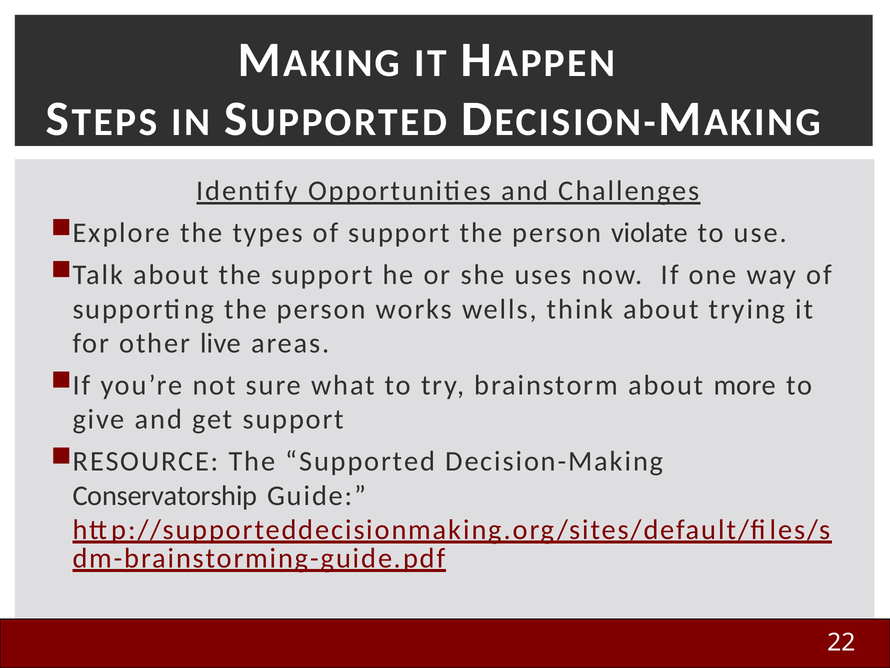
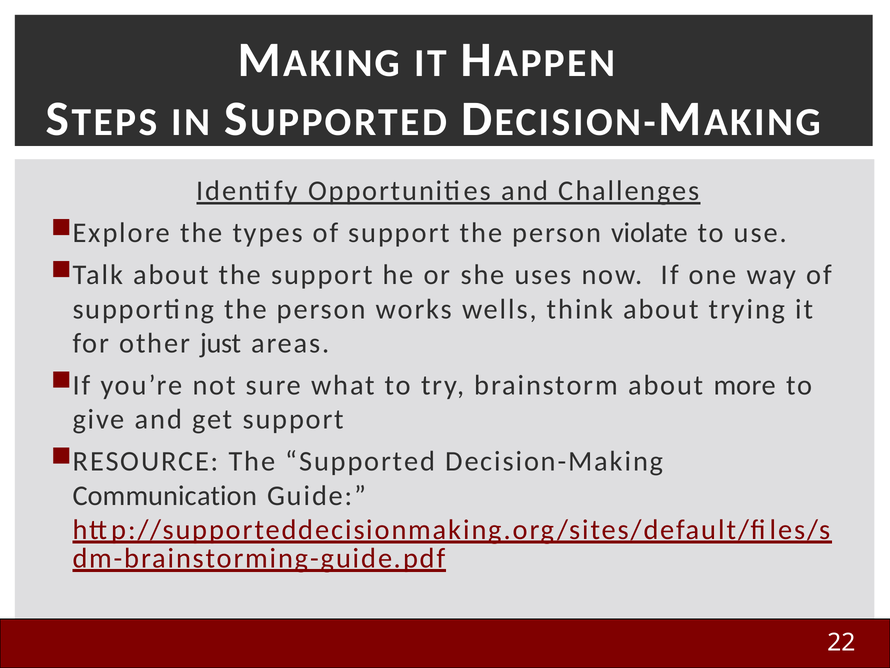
live: live -> just (221, 343)
Conservatorship: Conservatorship -> Communication (165, 495)
